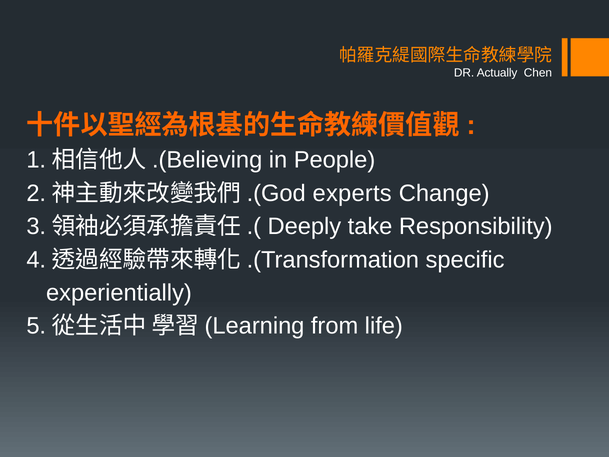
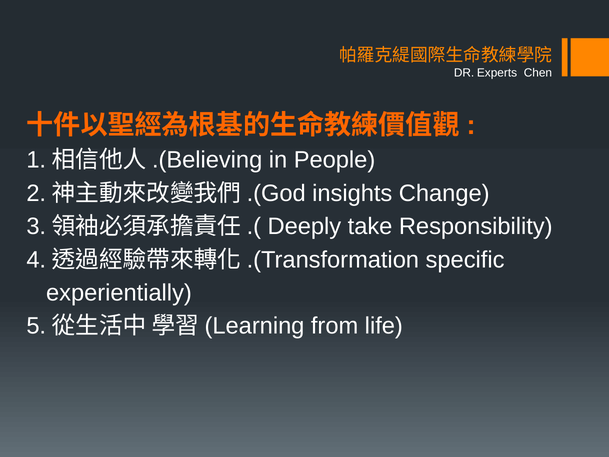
Actually: Actually -> Experts (497, 73)
experts: experts -> insights (352, 193)
